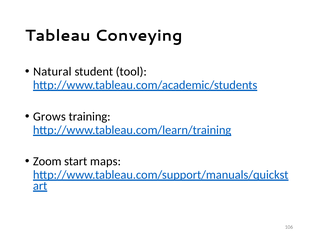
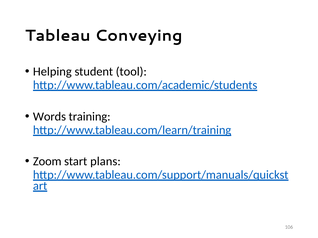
Natural: Natural -> Helping (52, 72)
Grows: Grows -> Words (49, 117)
maps: maps -> plans (105, 162)
